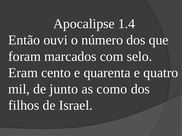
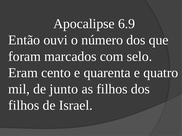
1.4: 1.4 -> 6.9 (127, 24)
as como: como -> filhos (112, 89)
